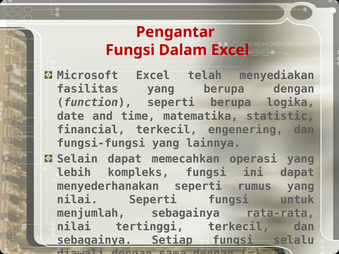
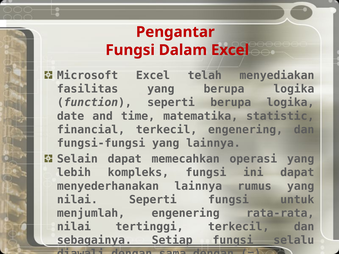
yang berupa dengan: dengan -> logika (294, 89)
menyederhanakan seperti: seperti -> lainnya (198, 186)
menjumlah sebagainya: sebagainya -> engenering (186, 213)
